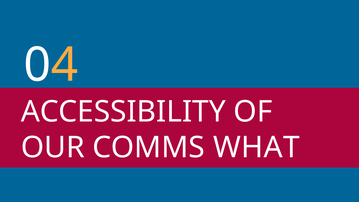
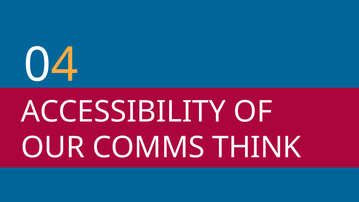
WHAT: WHAT -> THINK (257, 148)
